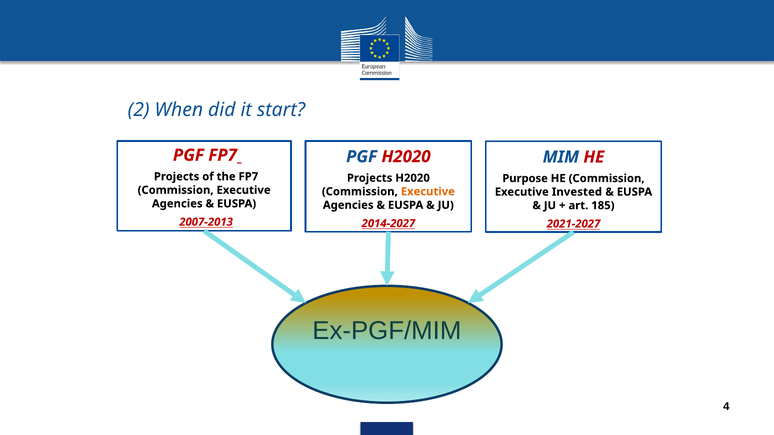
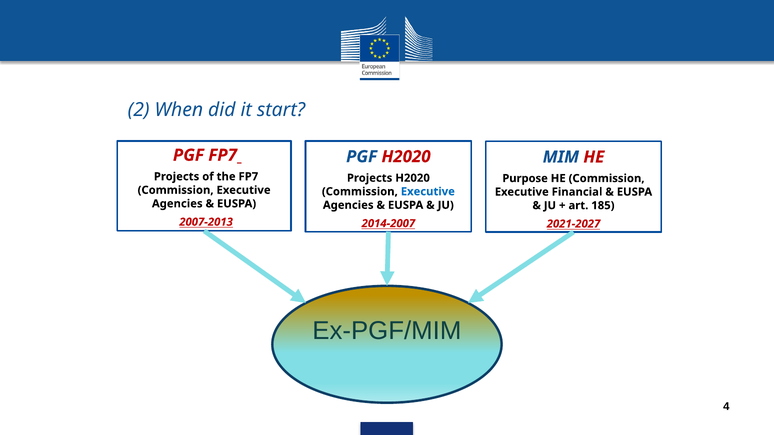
Executive colour: orange -> blue (428, 192)
Invested: Invested -> Financial (577, 192)
2014-2027: 2014-2027 -> 2014-2007 (388, 224)
